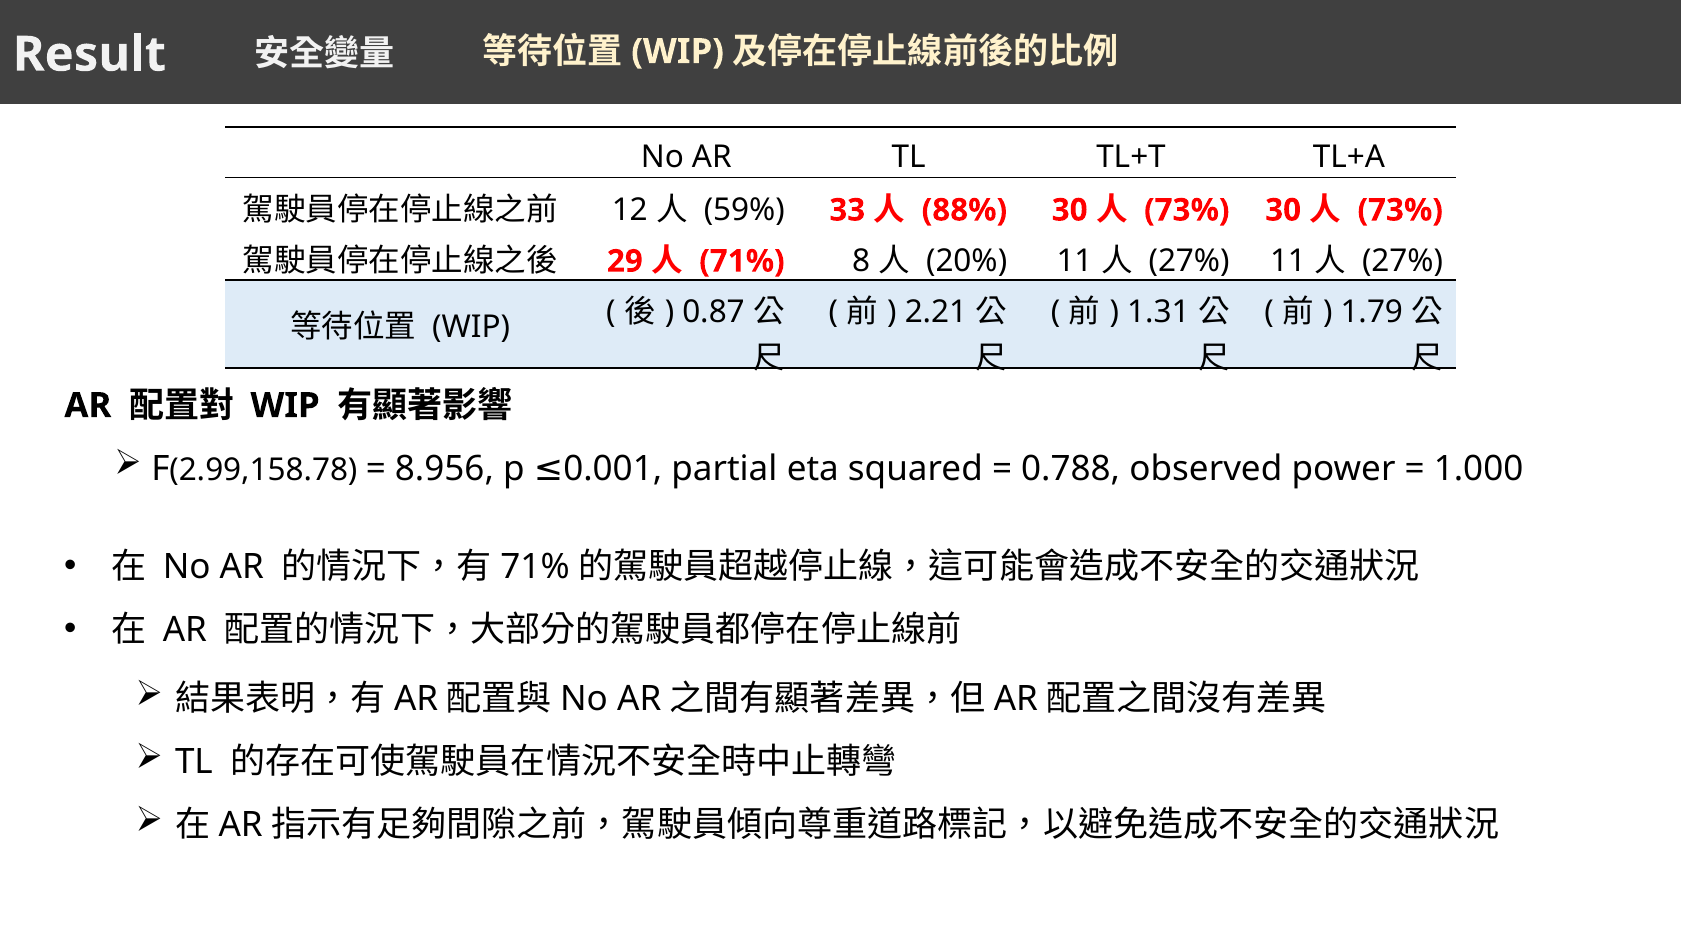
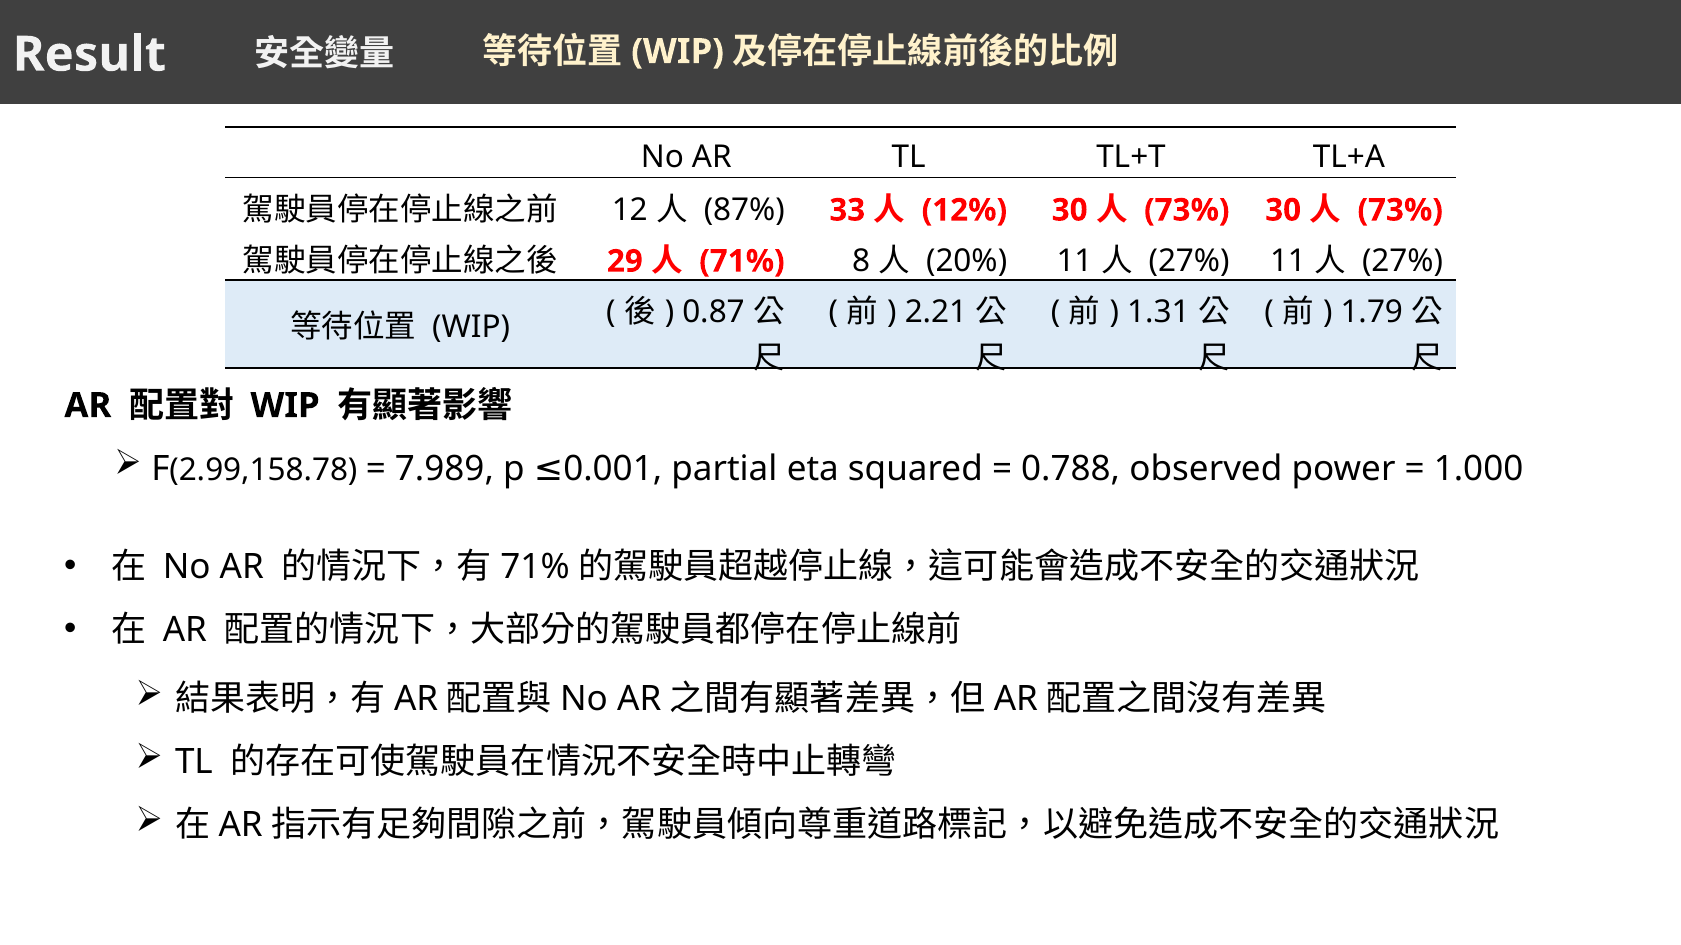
59%: 59% -> 87% (744, 210)
88%: 88% -> 12% (964, 210)
8.956: 8.956 -> 7.989 (444, 469)
